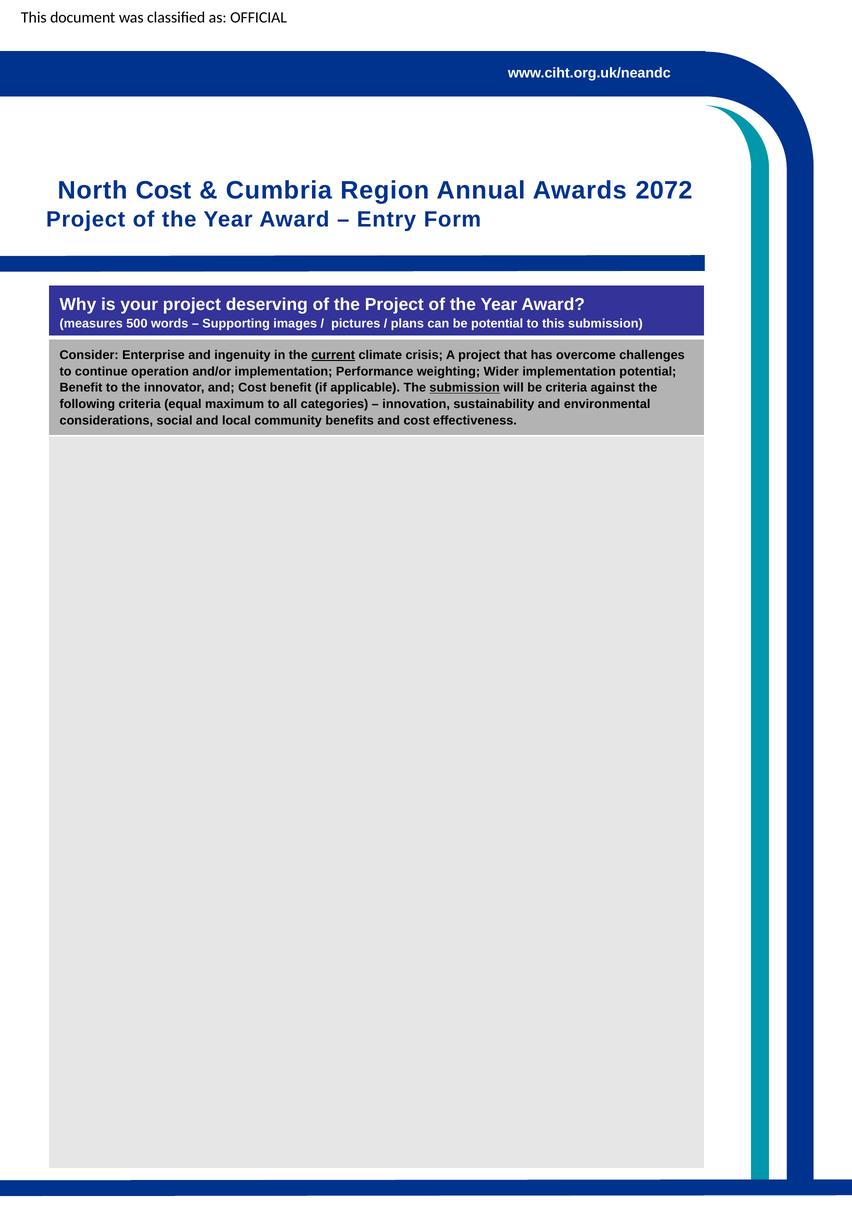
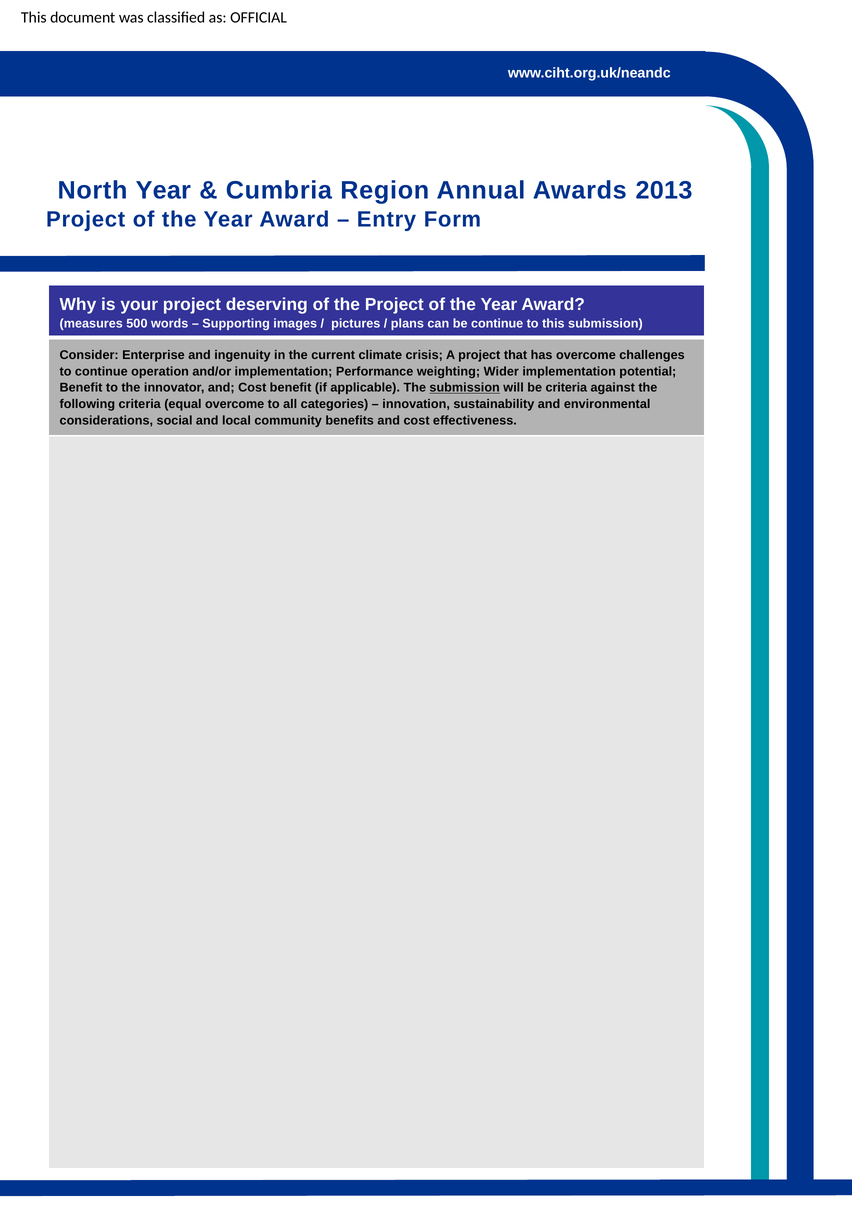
North Cost: Cost -> Year (163, 190)
2072: 2072 -> 2013 (664, 190)
be potential: potential -> continue (497, 323)
current underline: present -> none (333, 355)
equal maximum: maximum -> overcome (235, 404)
